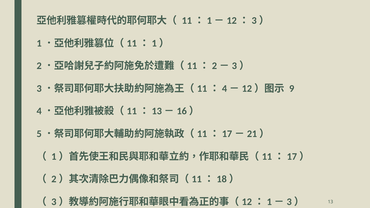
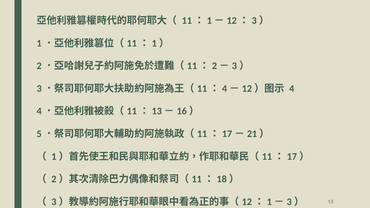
9: 9 -> 4 (292, 89)
